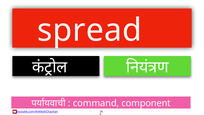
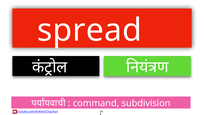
component: component -> subdivision (146, 103)
